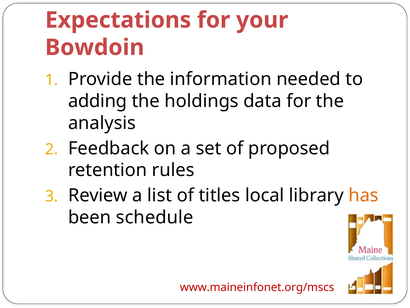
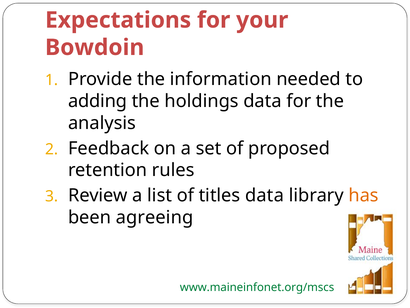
titles local: local -> data (265, 195)
schedule: schedule -> agreeing (155, 217)
www.maineinfonet.org/mscs colour: red -> green (257, 287)
